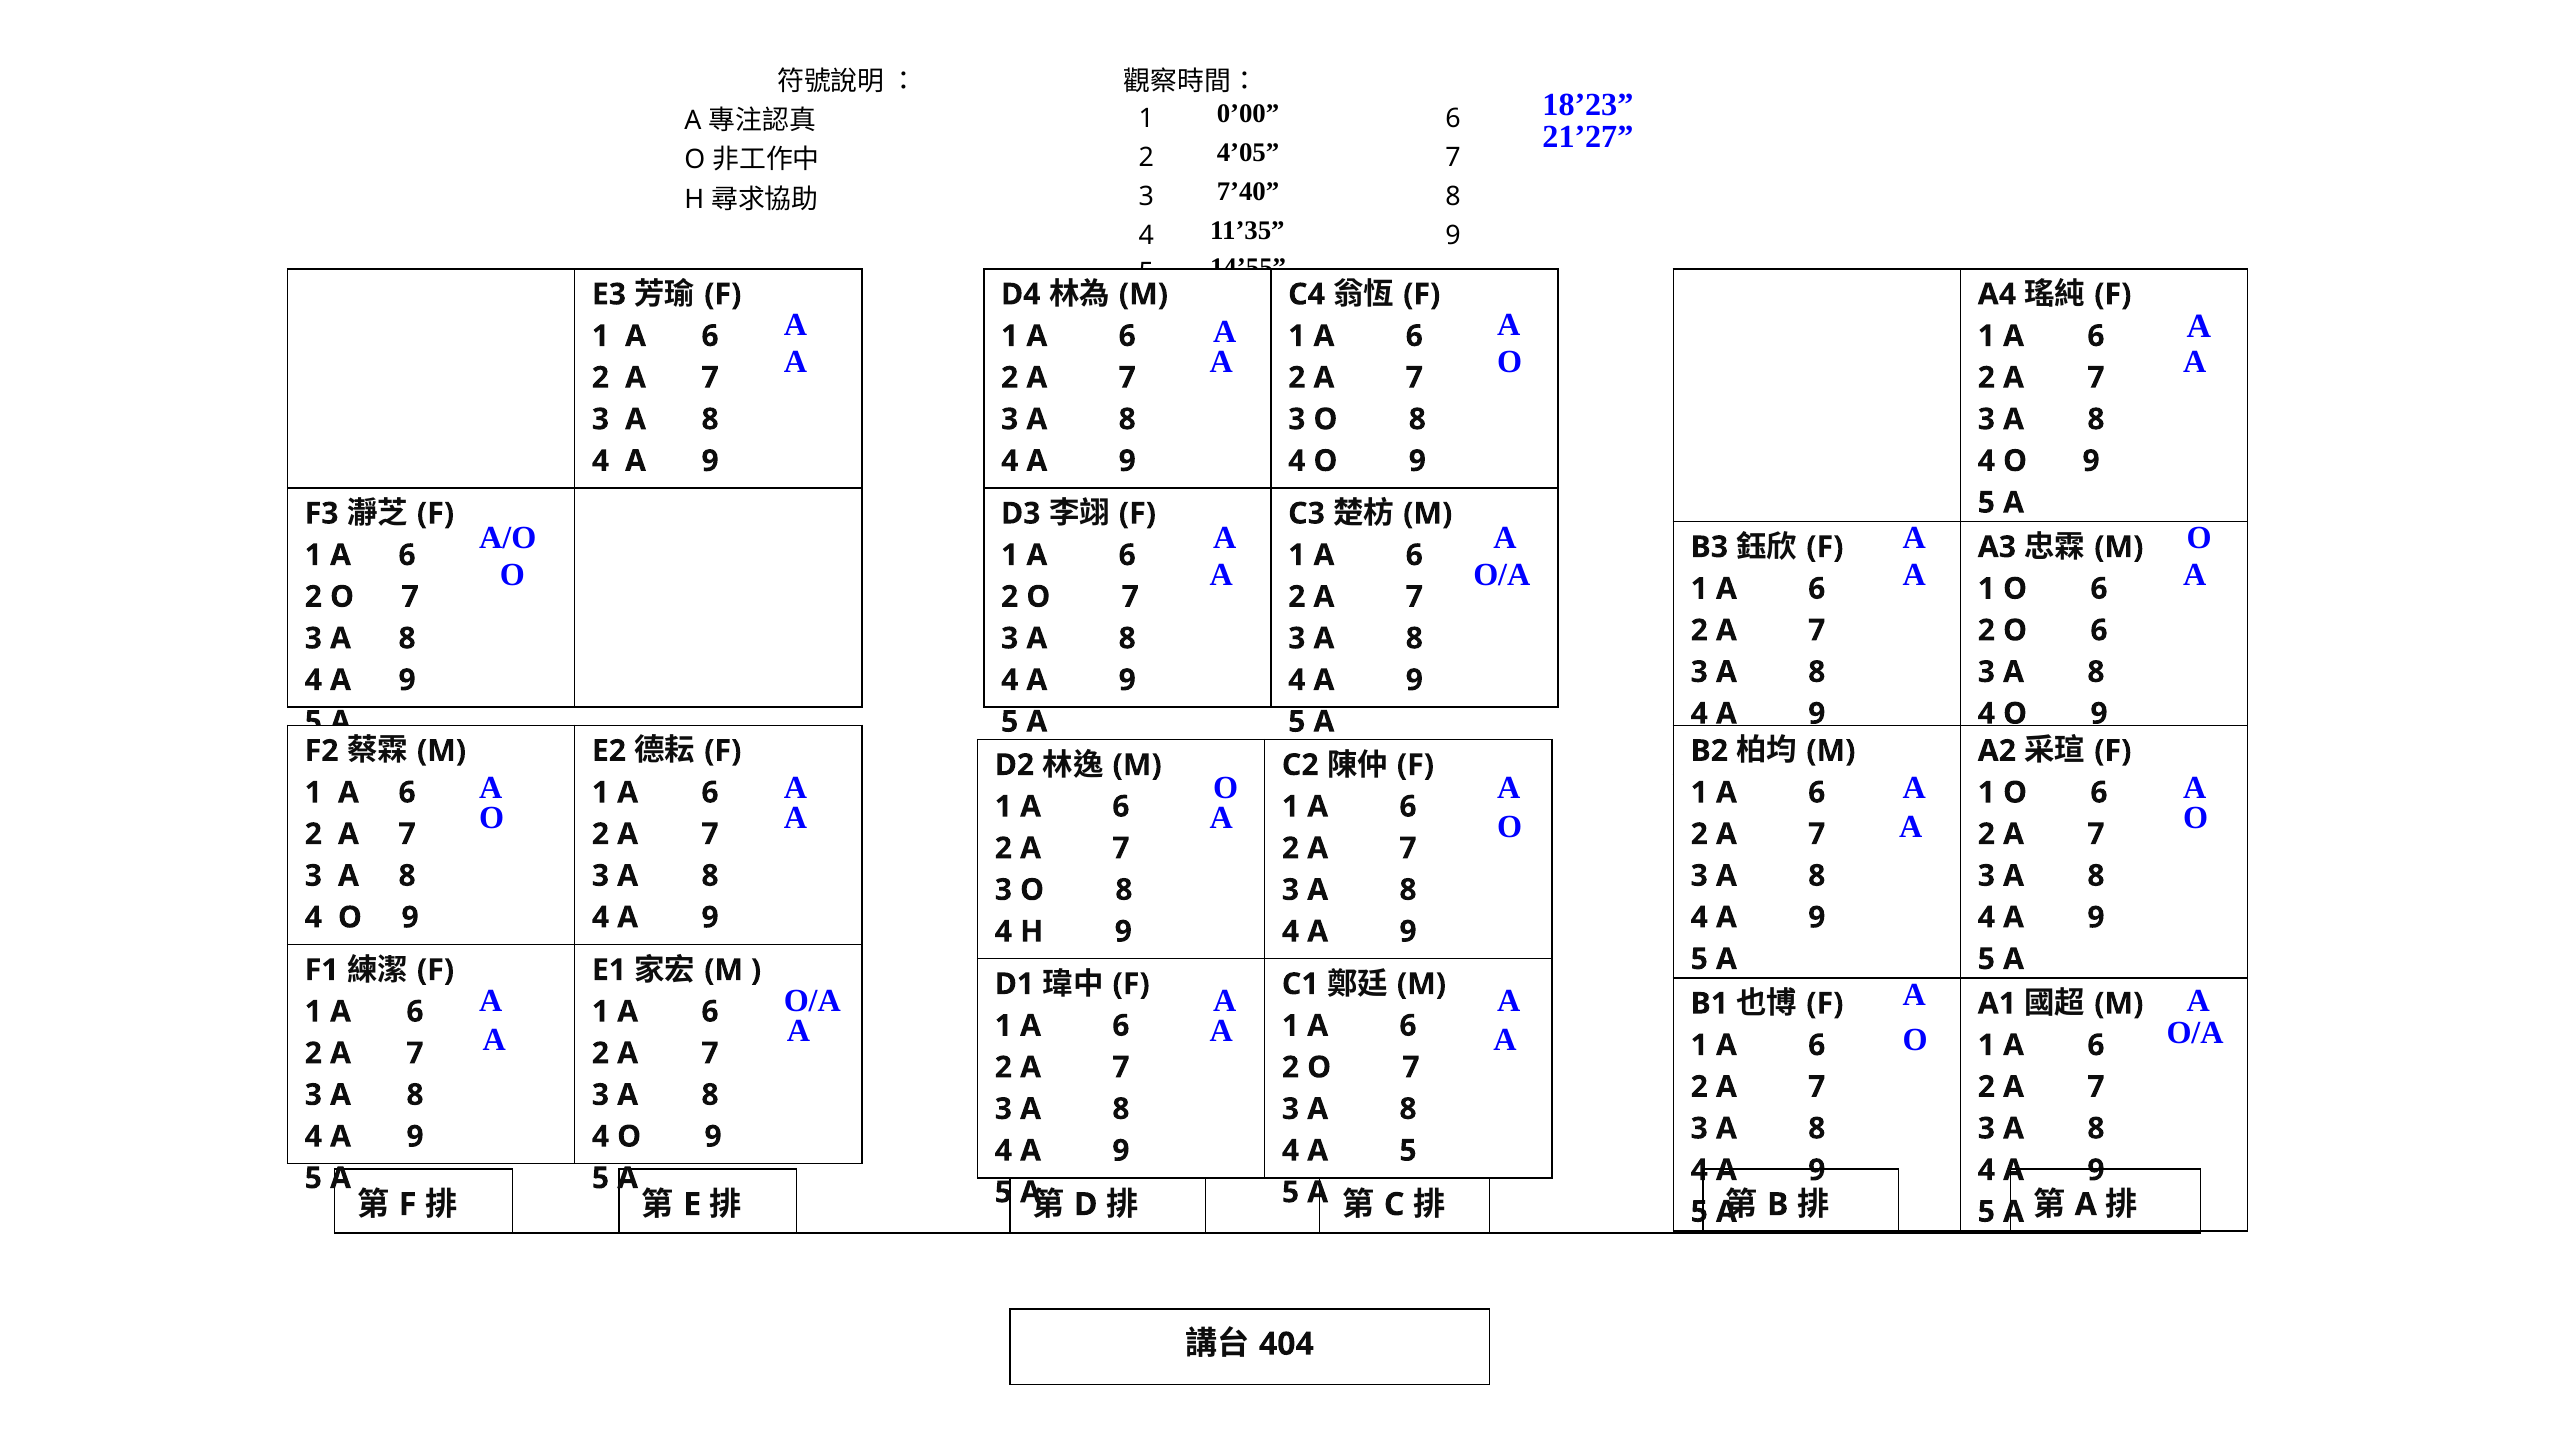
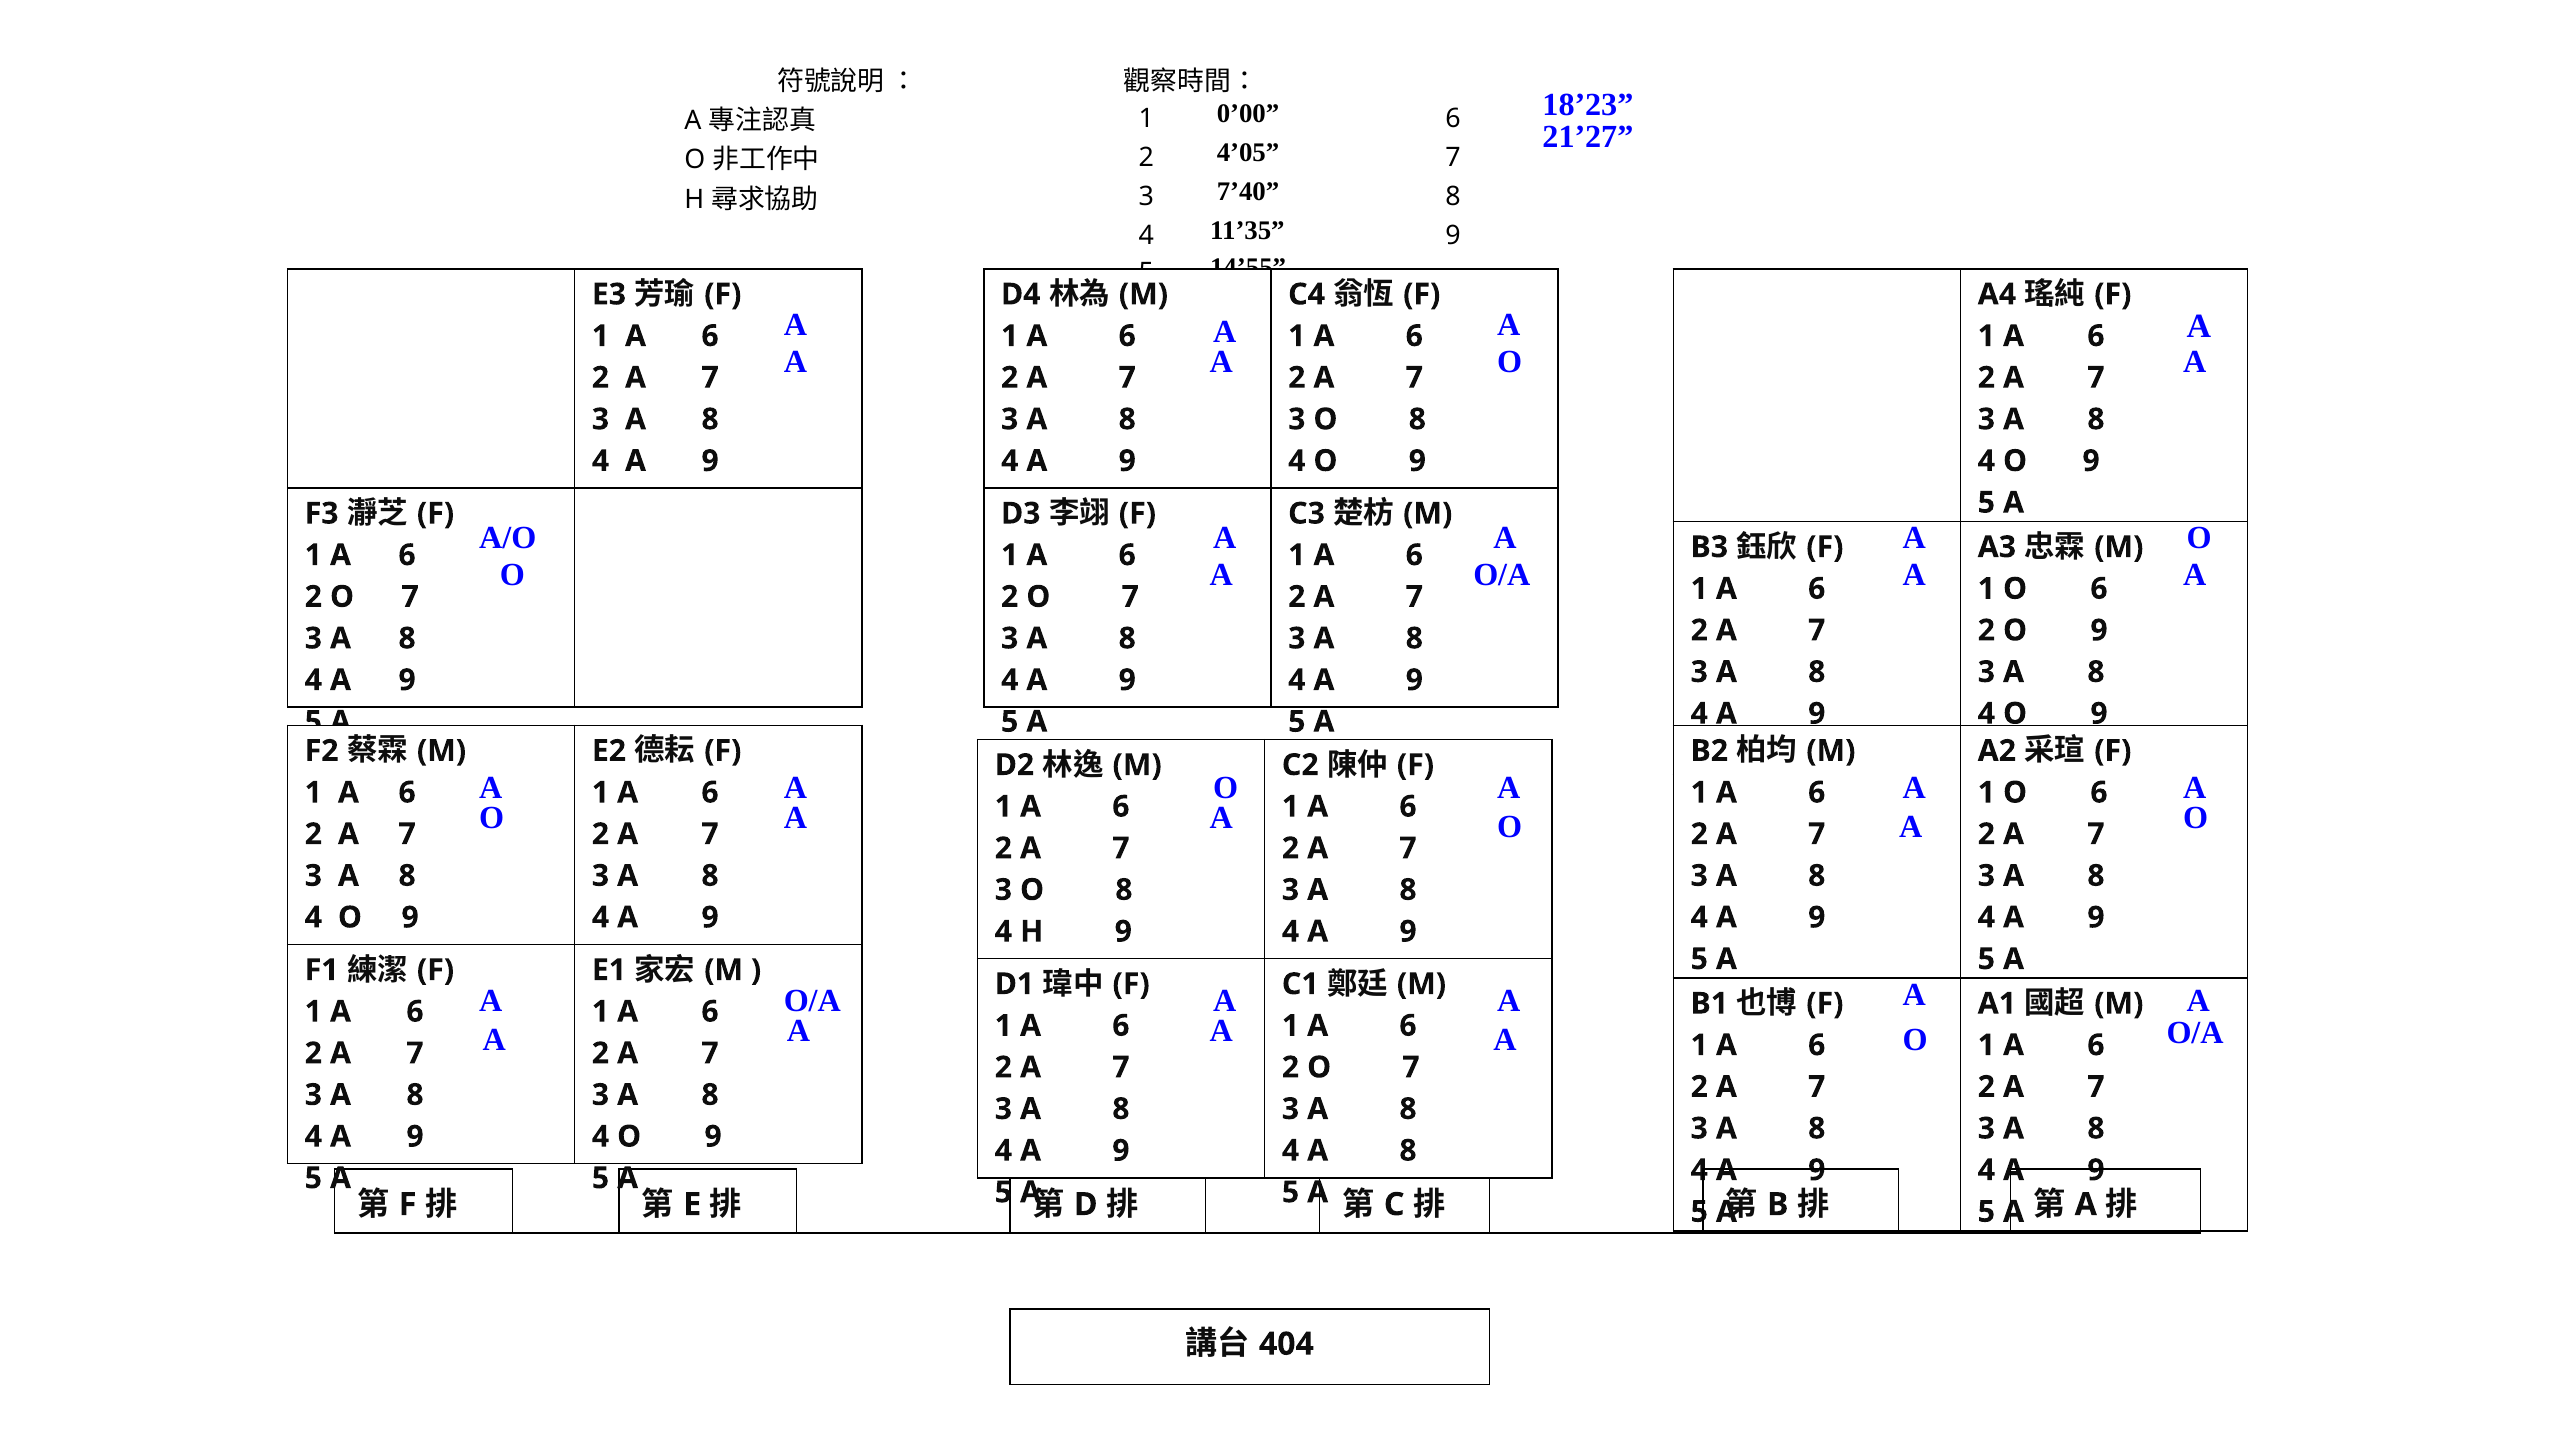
2 O 6: 6 -> 9 (2099, 630)
4 A 5: 5 -> 8 (1408, 1151)
